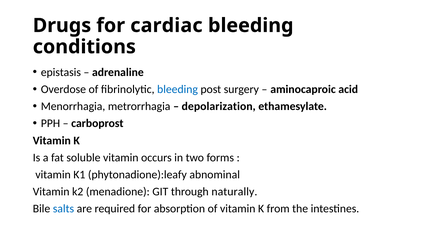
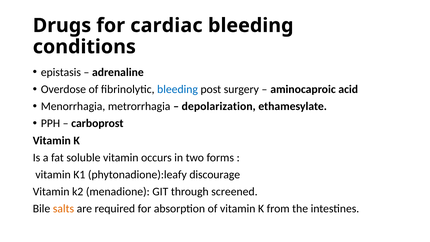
abnominal: abnominal -> discourage (215, 175)
naturally: naturally -> screened (234, 192)
salts colour: blue -> orange (63, 209)
